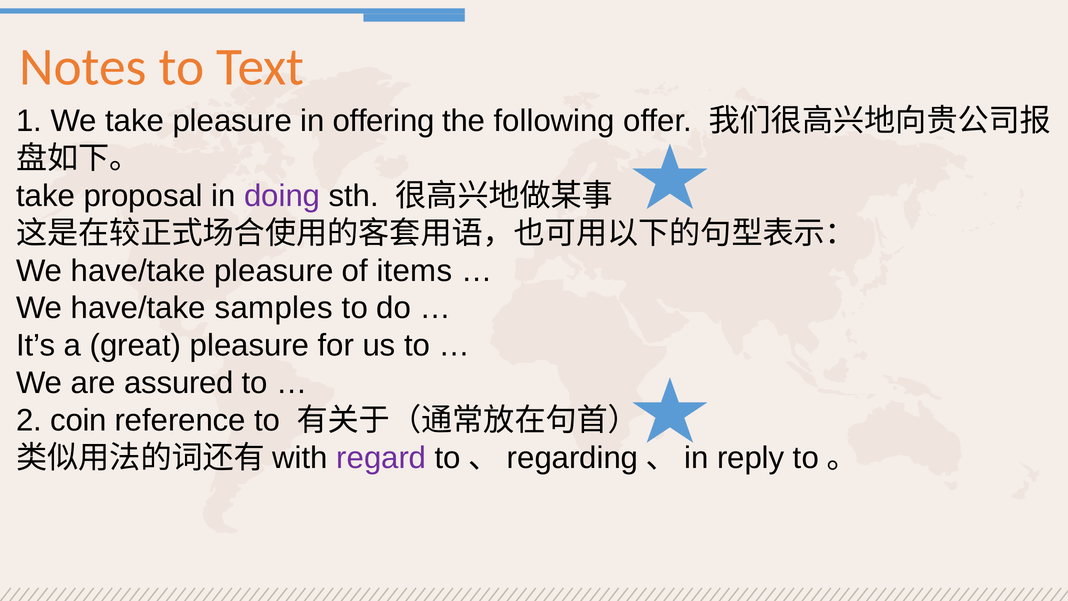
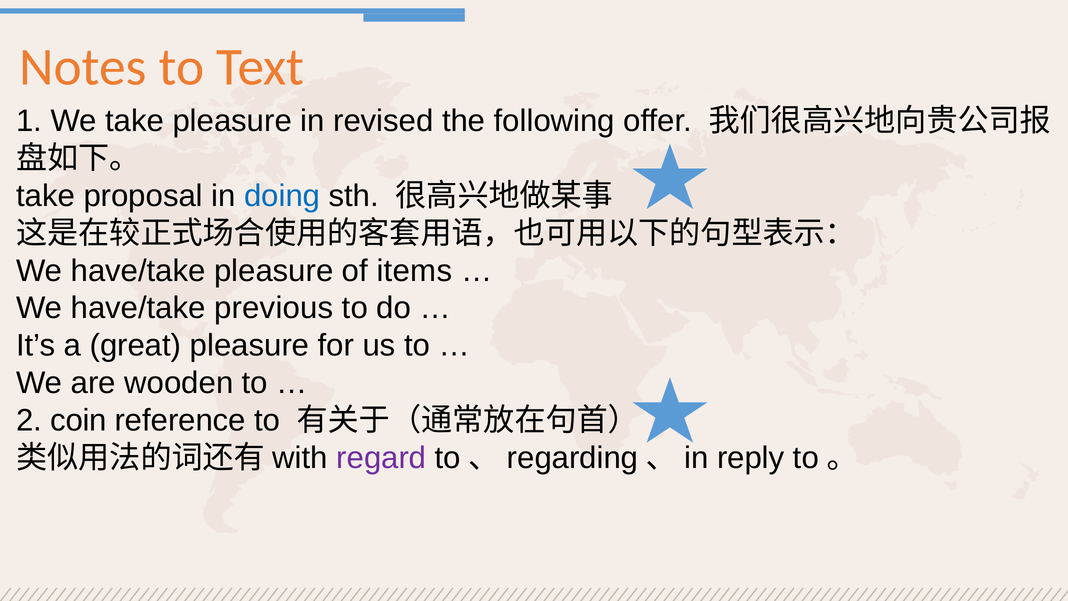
offering: offering -> revised (383, 121)
doing colour: purple -> blue (282, 196)
samples: samples -> previous (274, 308)
assured: assured -> wooden (179, 383)
